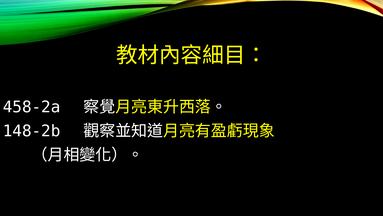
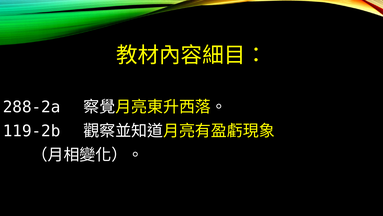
458-2a: 458-2a -> 288-2a (32, 107)
148-2b: 148-2b -> 119-2b (32, 131)
